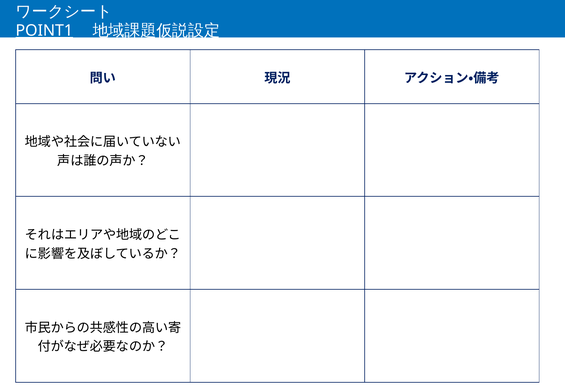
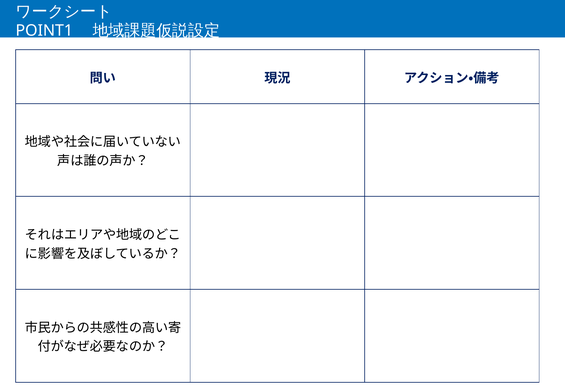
POINT1 underline: present -> none (44, 31)
